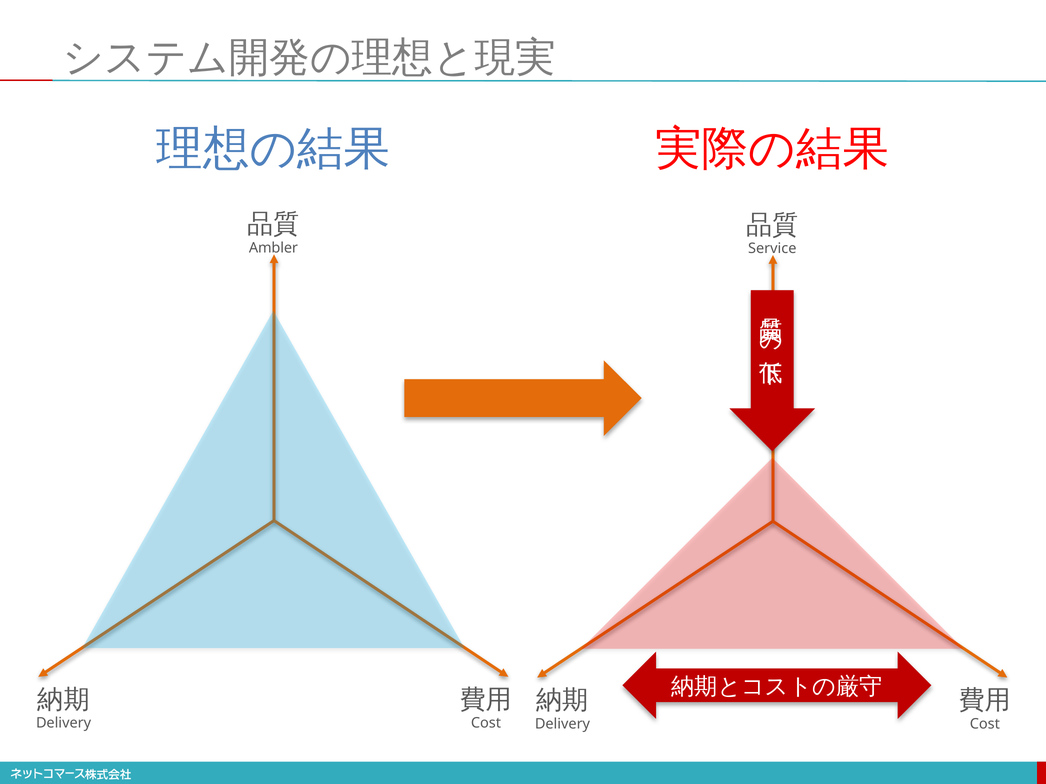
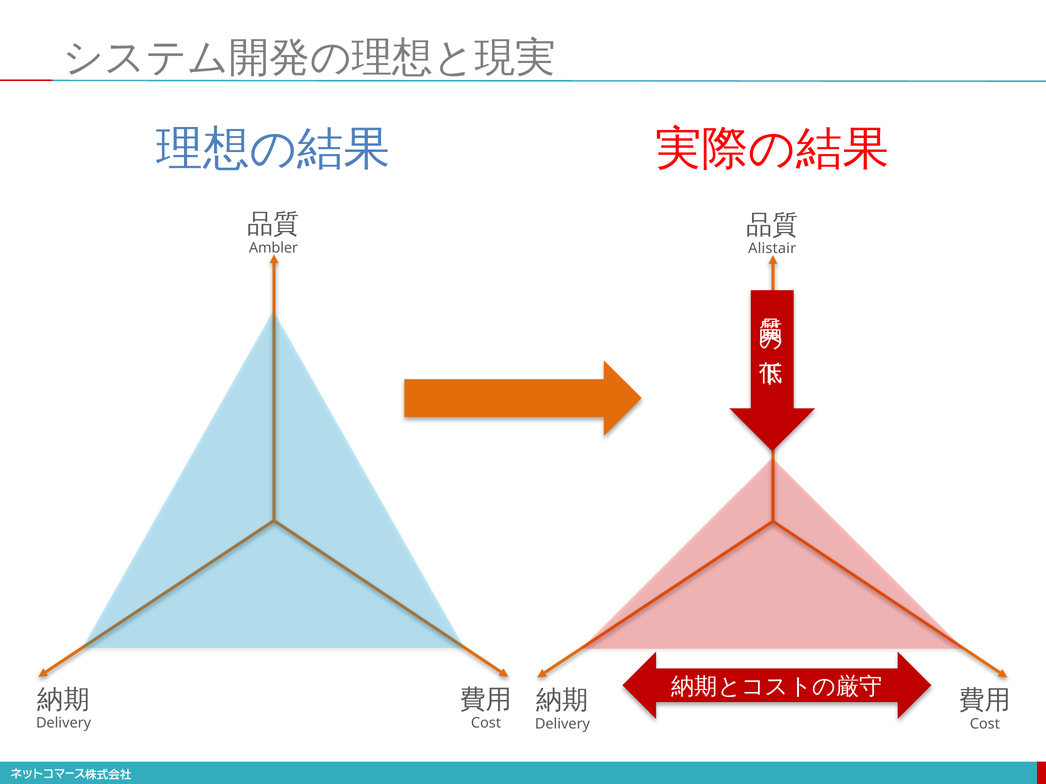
Service: Service -> Alistair (772, 249)
